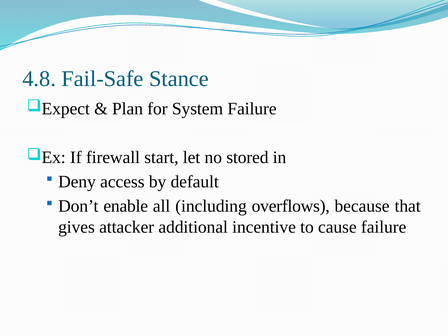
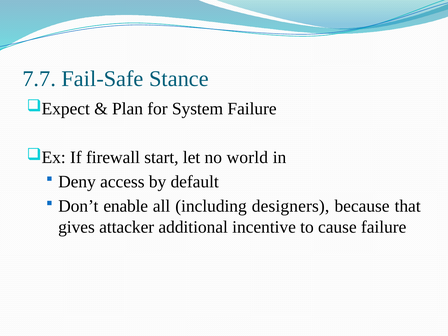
4.8: 4.8 -> 7.7 (39, 79)
stored: stored -> world (247, 157)
overflows: overflows -> designers (291, 206)
